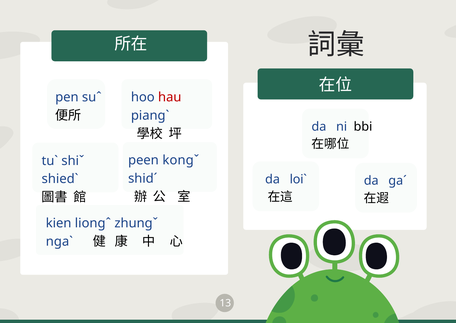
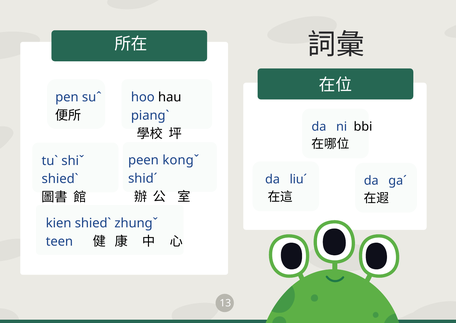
hau colour: red -> black (170, 97)
loiˋ: loiˋ -> liuˊ (298, 179)
kien liongˆ: liongˆ -> shiedˋ (93, 223)
ngaˋ: ngaˋ -> teen (59, 241)
